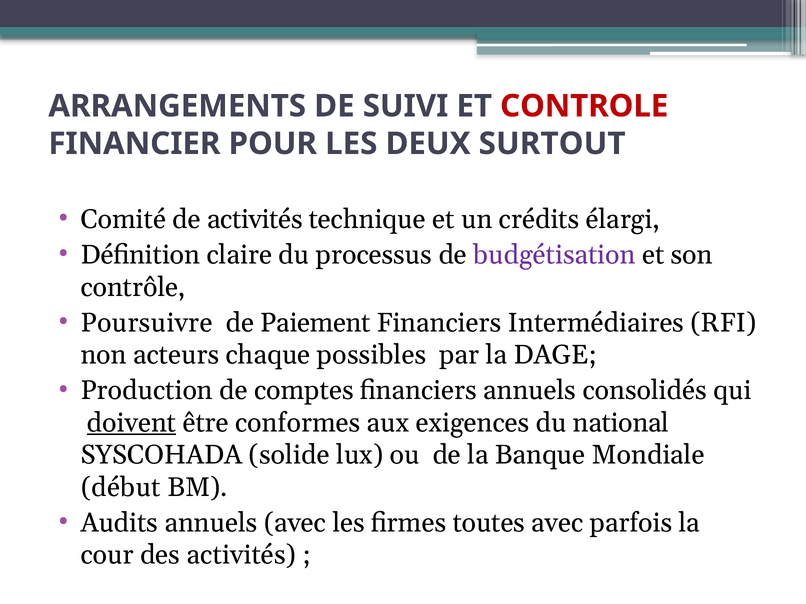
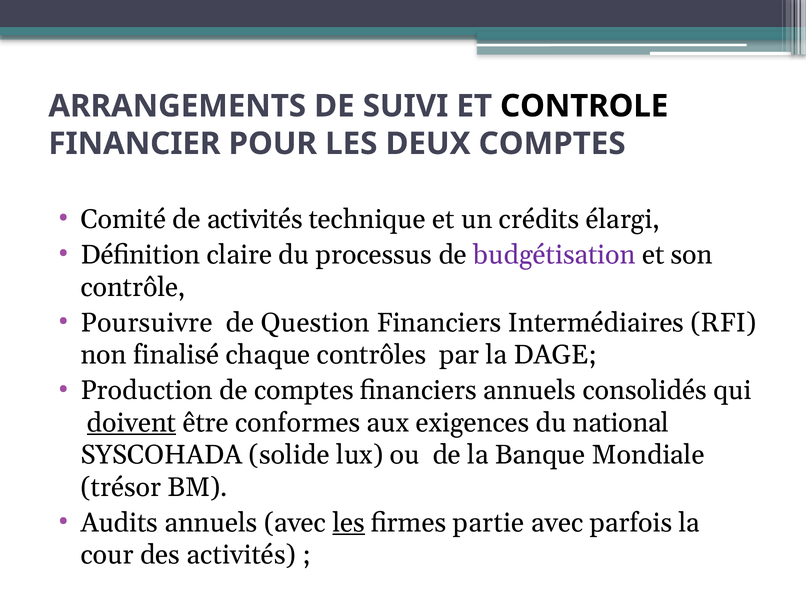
CONTROLE colour: red -> black (584, 106)
DEUX SURTOUT: SURTOUT -> COMPTES (552, 144)
Paiement: Paiement -> Question (315, 323)
acteurs: acteurs -> finalisé (176, 355)
possibles: possibles -> contrôles (372, 355)
début: début -> trésor (121, 488)
les underline: none -> present (349, 523)
toutes: toutes -> partie (489, 523)
